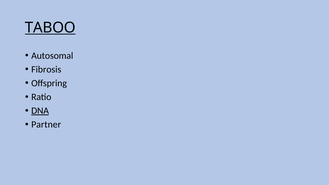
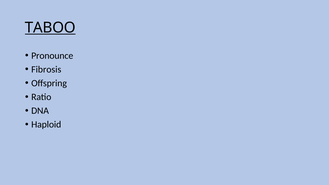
Autosomal: Autosomal -> Pronounce (52, 56)
DNA underline: present -> none (40, 111)
Partner: Partner -> Haploid (46, 125)
